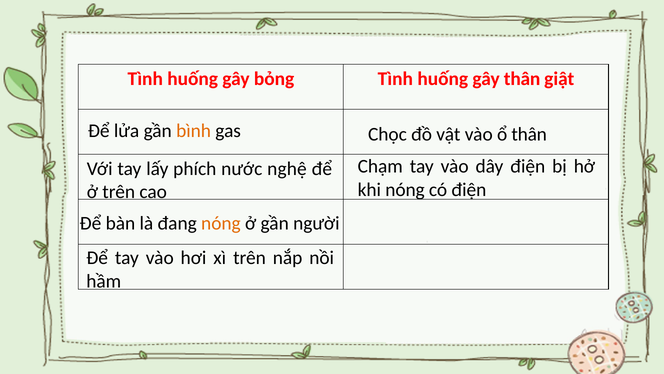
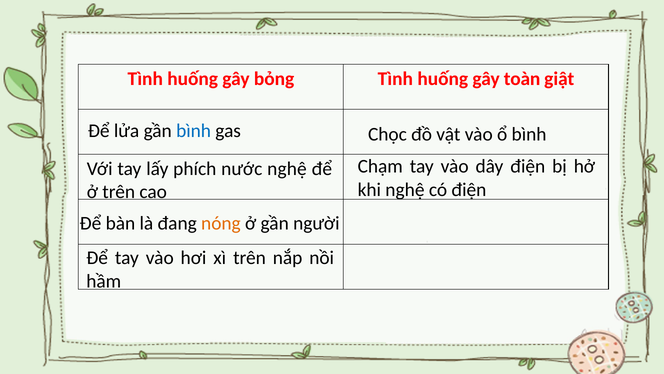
gây thân: thân -> toàn (522, 79)
bình colour: orange -> blue (194, 131)
ổ thân: thân -> bình (529, 134)
khi nóng: nóng -> nghệ (405, 190)
